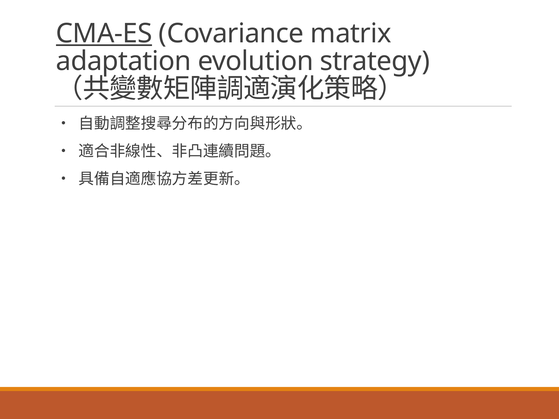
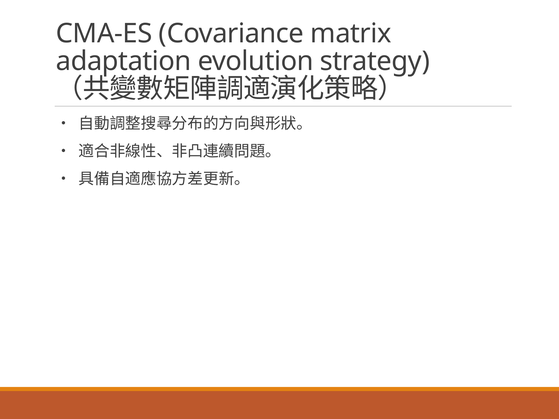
CMA-ES underline: present -> none (104, 34)
